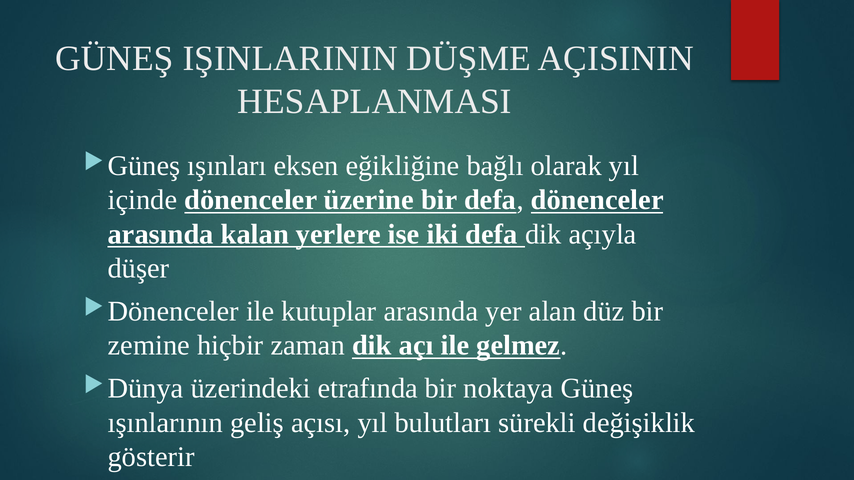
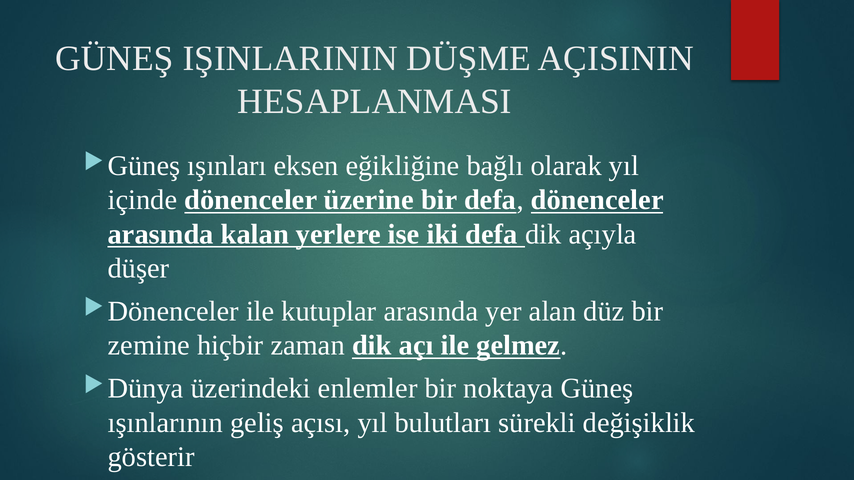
etrafında: etrafında -> enlemler (368, 389)
